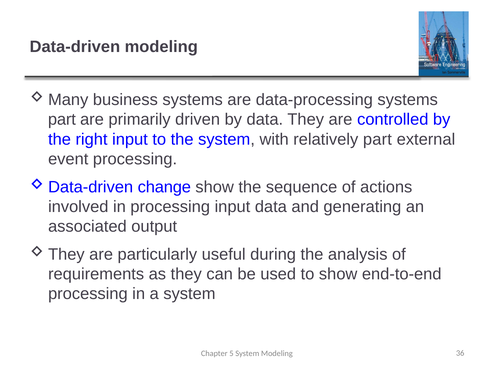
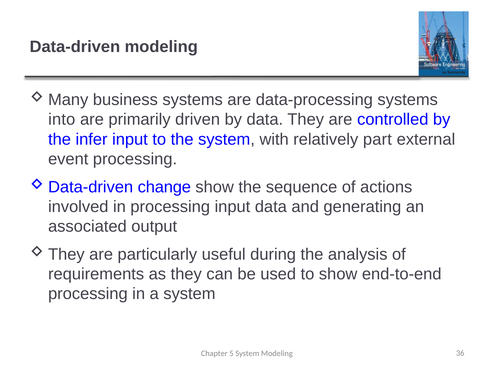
part: part -> into (62, 120)
right: right -> infer (92, 139)
